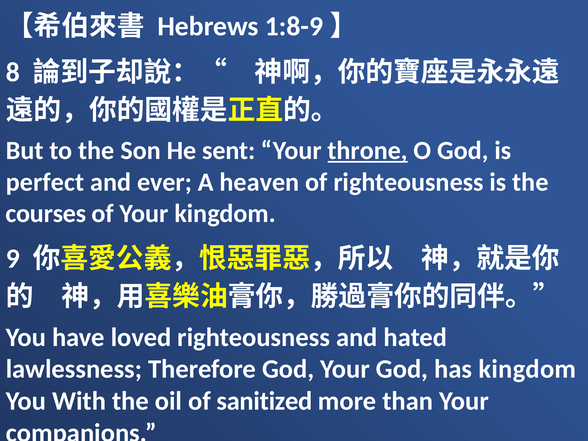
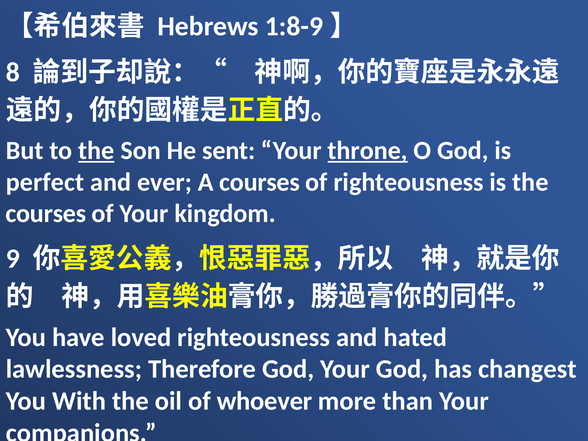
the underline: none -> present (96, 151)
A heaven: heaven -> courses (260, 182)
has kingdom: kingdom -> changest (527, 369)
sanitized: sanitized -> whoever (264, 401)
